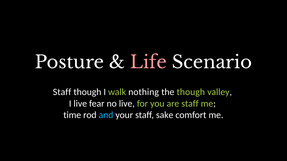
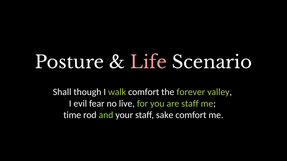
Staff: Staff -> Shall (62, 92)
walk nothing: nothing -> comfort (144, 92)
the though: though -> forever (191, 92)
I live: live -> evil (80, 104)
and colour: light blue -> light green (106, 115)
